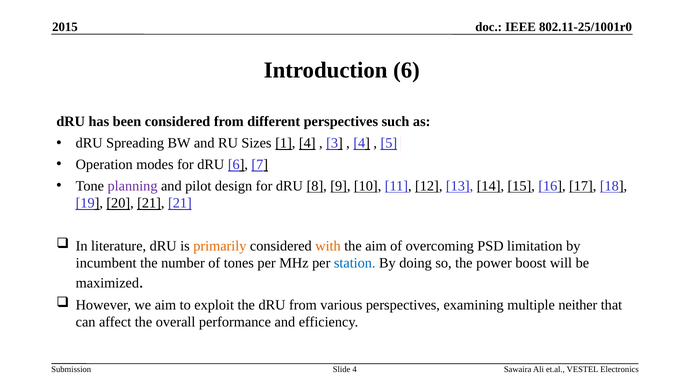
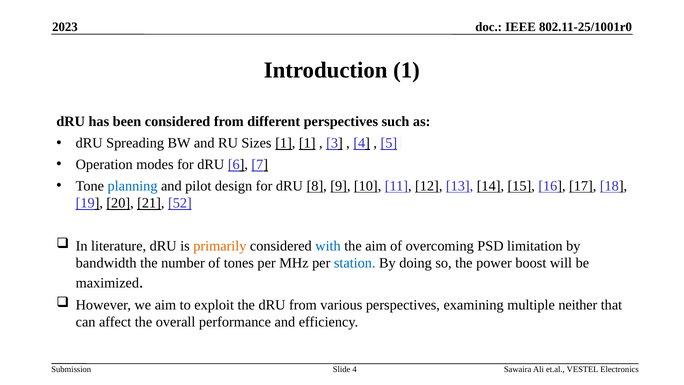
2015: 2015 -> 2023 (65, 27)
Introduction 6: 6 -> 1 (407, 70)
1 4: 4 -> 1 (307, 143)
planning colour: purple -> blue (133, 186)
21 21: 21 -> 52 (180, 203)
with colour: orange -> blue (328, 246)
incumbent: incumbent -> bandwidth (106, 263)
